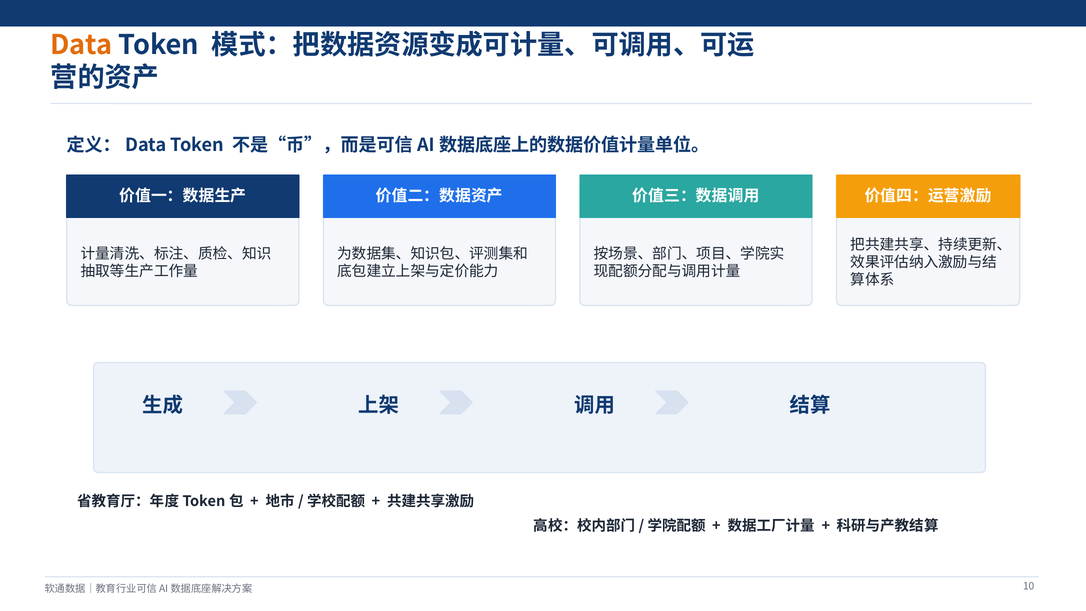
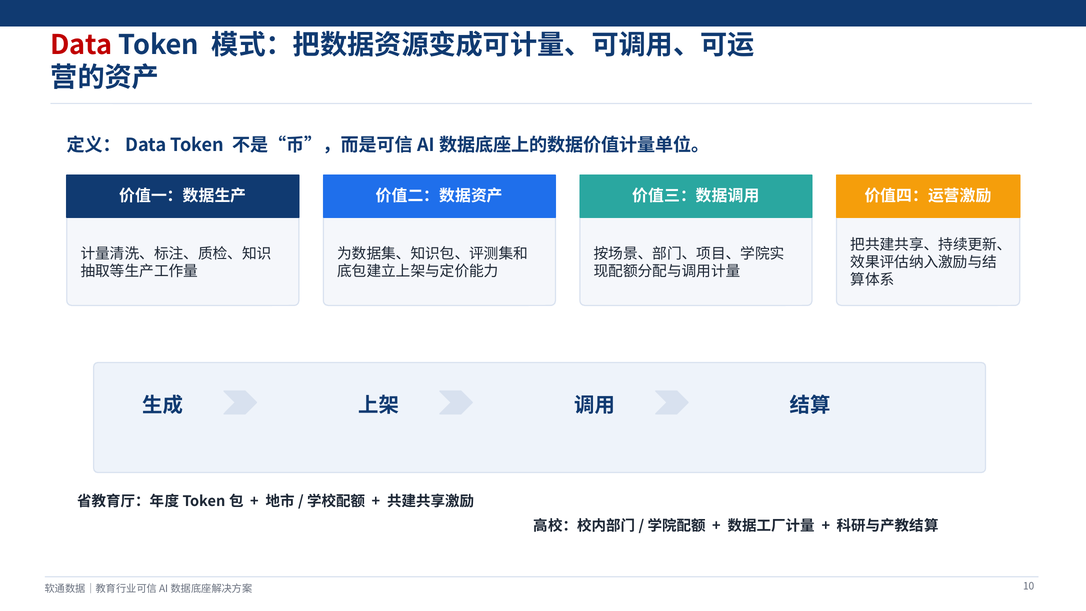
Data colour: orange -> red (81, 45)
